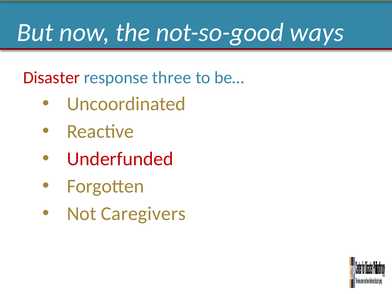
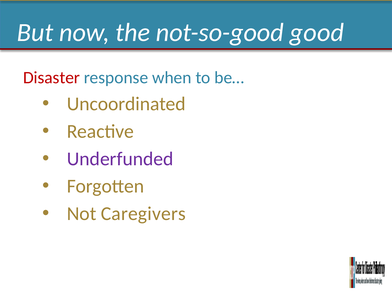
ways: ways -> good (317, 32)
three: three -> when (172, 78)
Underfunded colour: red -> purple (120, 159)
